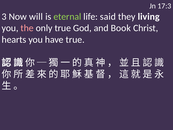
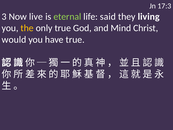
will: will -> live (36, 17)
the colour: pink -> yellow (27, 28)
Book: Book -> Mind (121, 28)
hearts: hearts -> would (14, 40)
